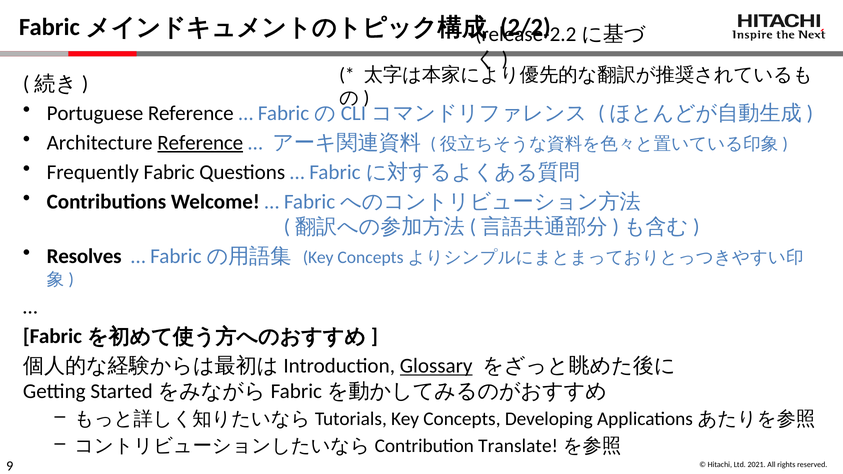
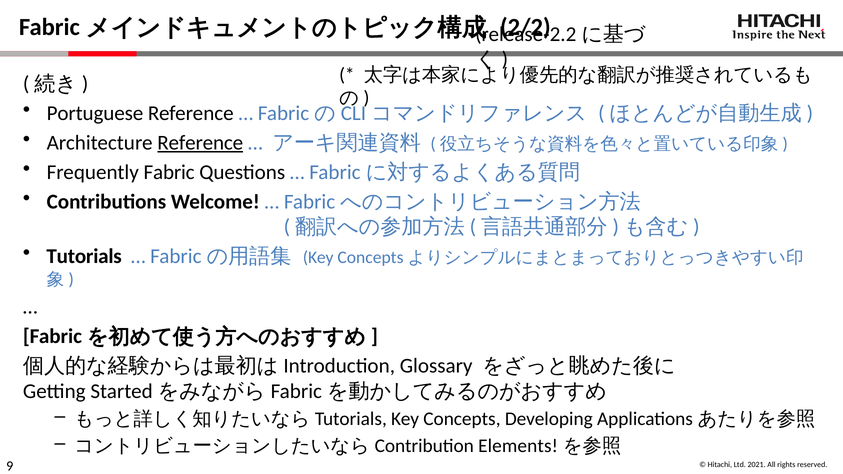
Resolves: Resolves -> Tutorials (84, 256)
Glossary underline: present -> none (436, 366)
Translate: Translate -> Elements (518, 446)
